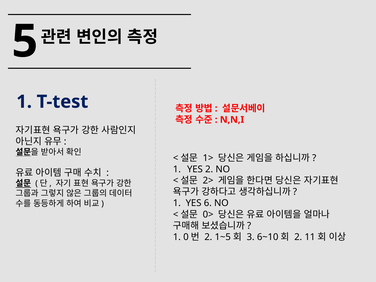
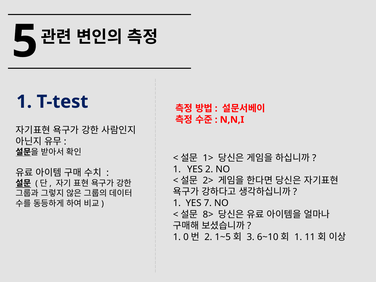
6: 6 -> 7 (208, 203)
0>: 0> -> 8> (208, 214)
2: 2 -> 1 (298, 237)
